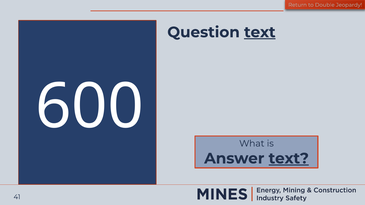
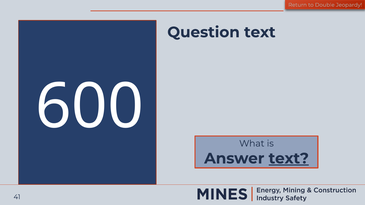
text underline: present -> none (260, 32)
